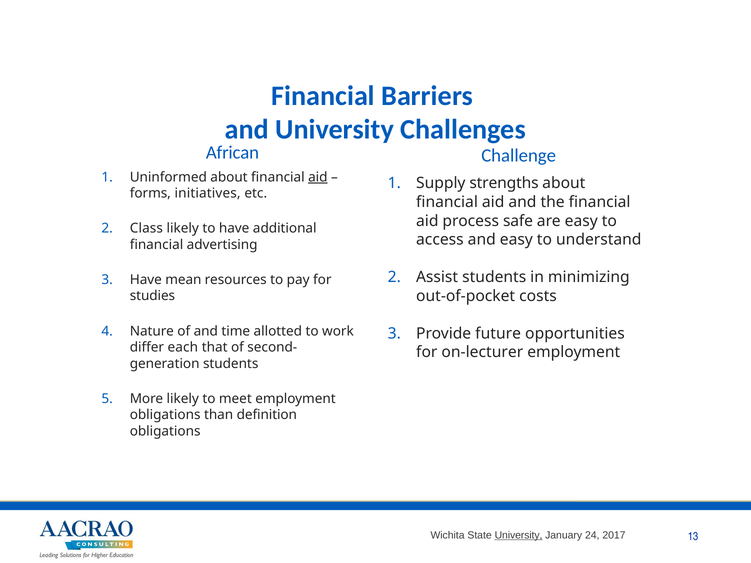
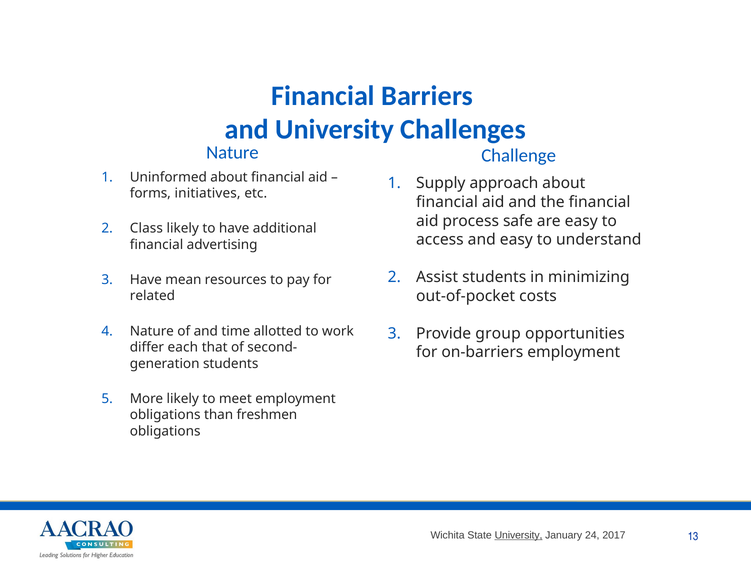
African: African -> Nature (232, 153)
aid underline: present -> none (318, 177)
strengths: strengths -> approach (504, 183)
studies: studies -> related (152, 296)
future: future -> group (498, 334)
on-lecturer: on-lecturer -> on-barriers (482, 352)
definition: definition -> freshmen (267, 415)
